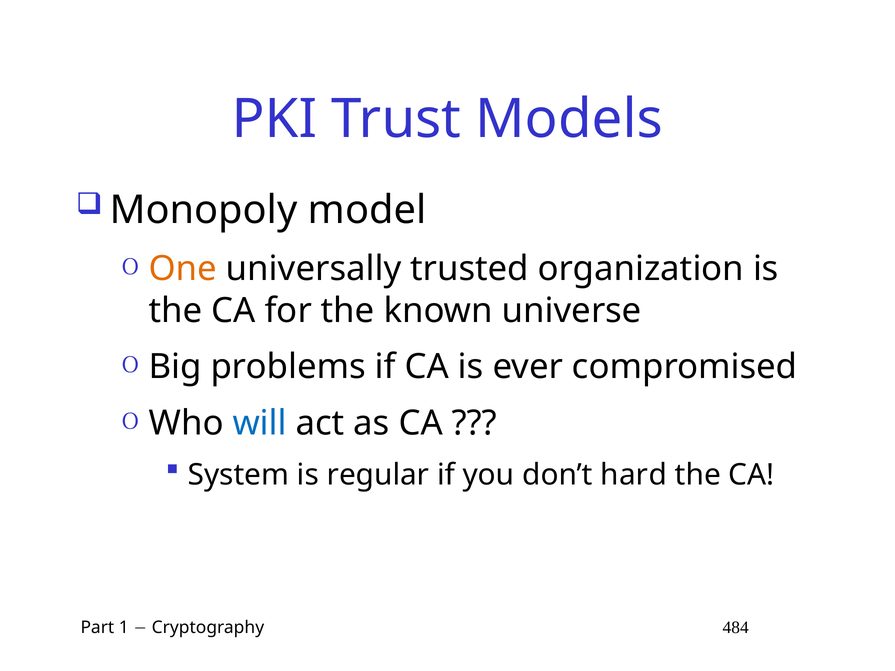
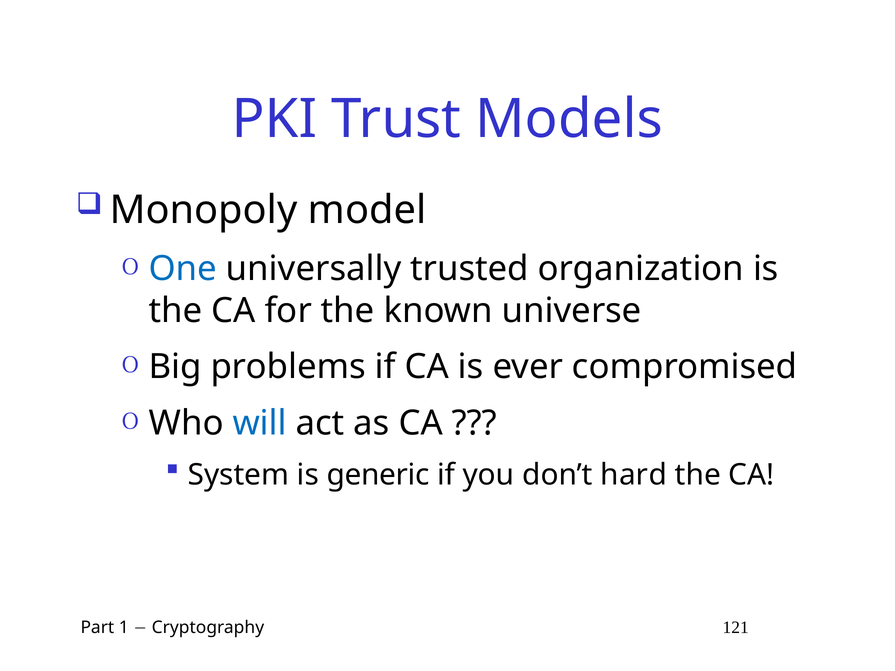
One colour: orange -> blue (183, 269)
regular: regular -> generic (378, 475)
484: 484 -> 121 (736, 628)
